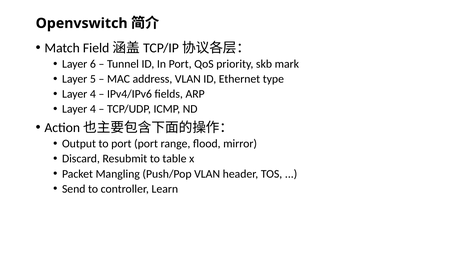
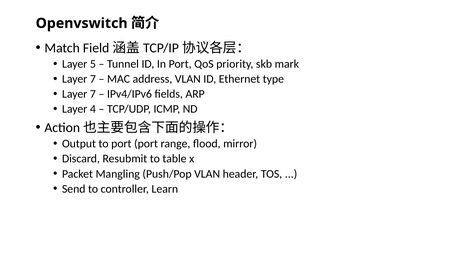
6: 6 -> 5 (93, 64)
5: 5 -> 7 (93, 79)
4: 4 -> 7 (93, 94)
